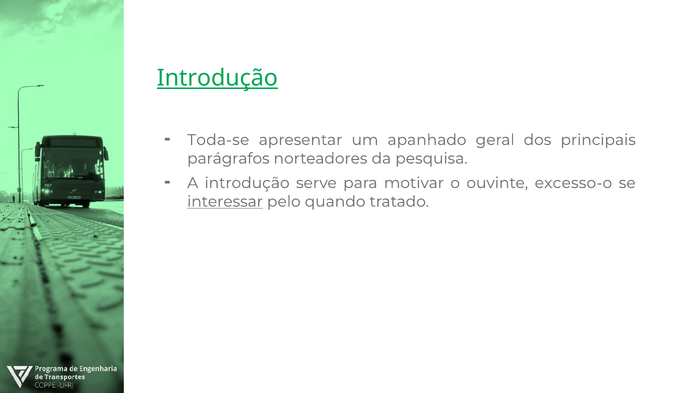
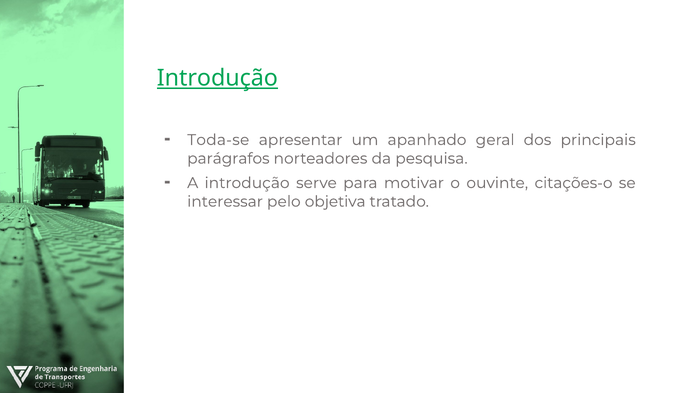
excesso-o: excesso-o -> citações-o (574, 183)
interessar underline: present -> none (225, 202)
quando: quando -> objetiva (335, 202)
